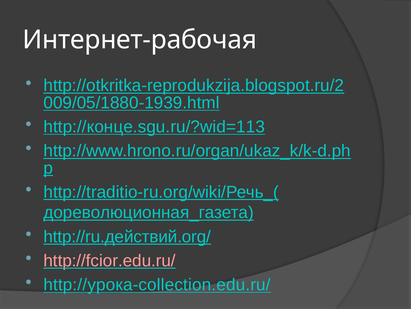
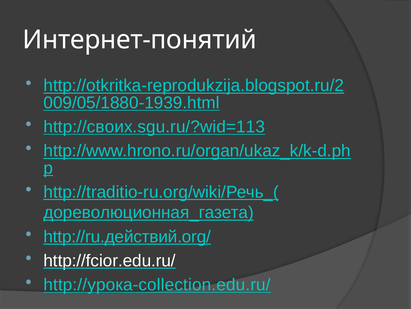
Интернет-рабочая: Интернет-рабочая -> Интернет-понятий (140, 40)
http://конце.sgu.ru/?wid=113: http://конце.sgu.ru/?wid=113 -> http://своих.sgu.ru/?wid=113 (154, 127)
http://fcior.edu.ru/ colour: pink -> white (110, 260)
